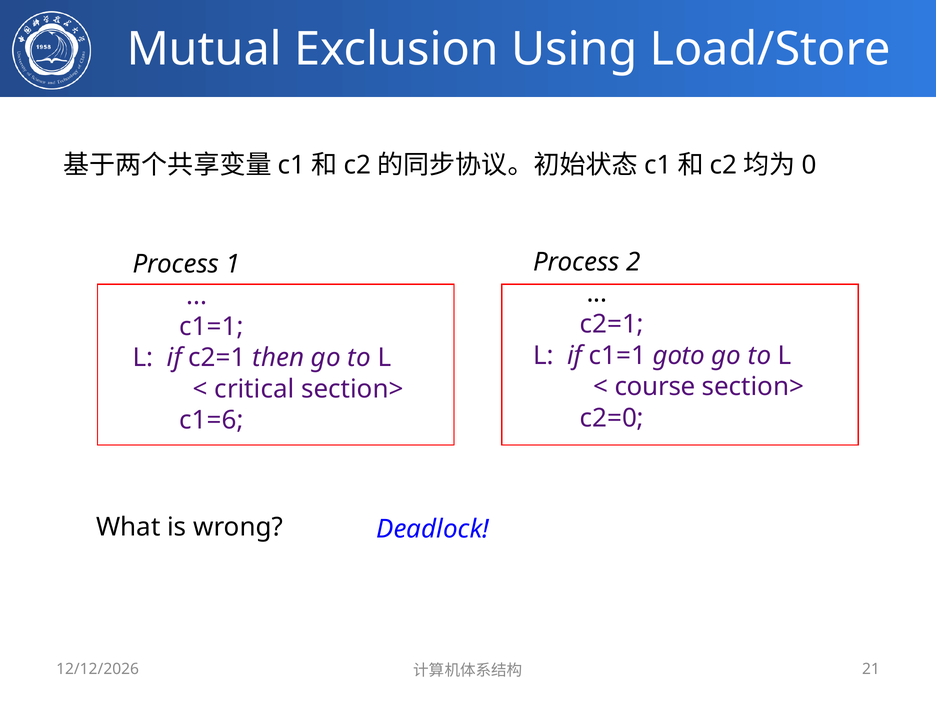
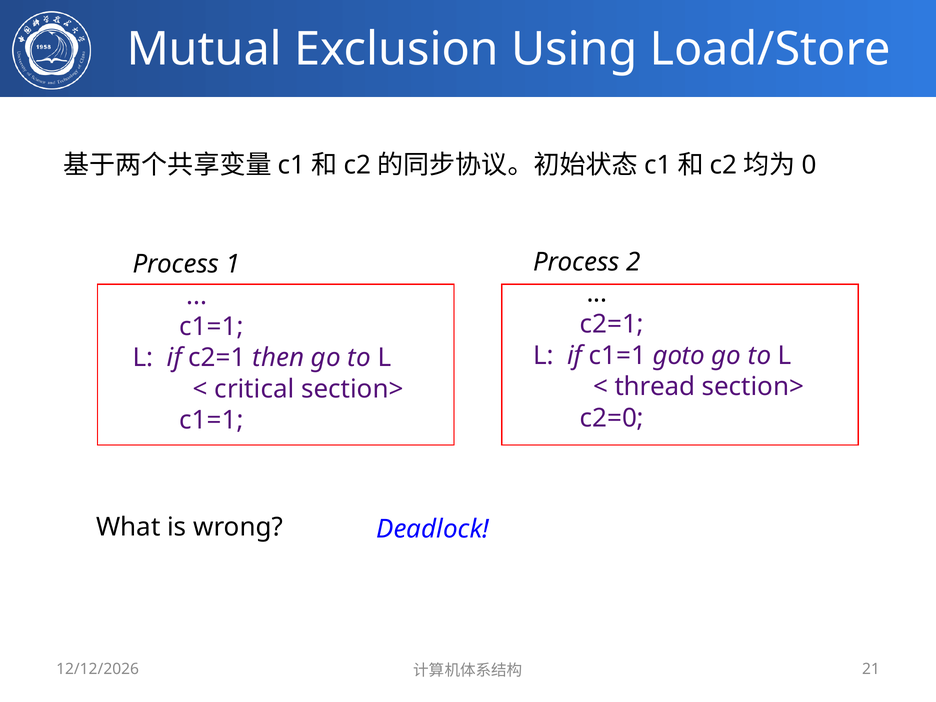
course: course -> thread (655, 387)
c1=6: c1=6 -> c1=1 (211, 420)
